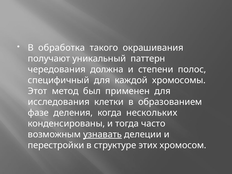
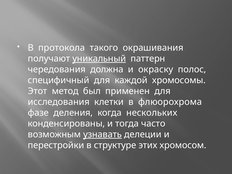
обработка: обработка -> протокола (62, 48)
уникальный underline: none -> present (99, 59)
степени: степени -> окраску (156, 69)
образованием: образованием -> флюорохрома (170, 102)
